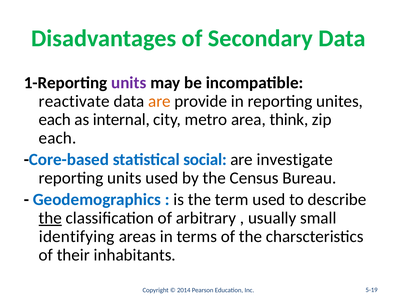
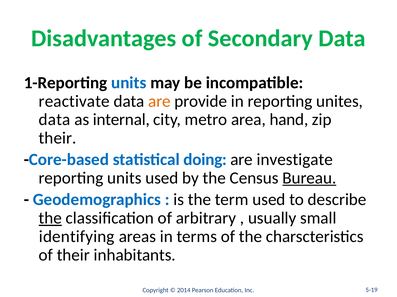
units colour: purple -> blue (129, 83)
each: each -> data (55, 120)
think: think -> hand (289, 120)
each: each -> their (58, 138)
social: social -> doing (205, 160)
Bureau underline: none -> present (309, 178)
